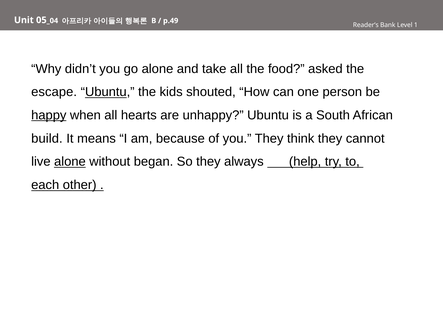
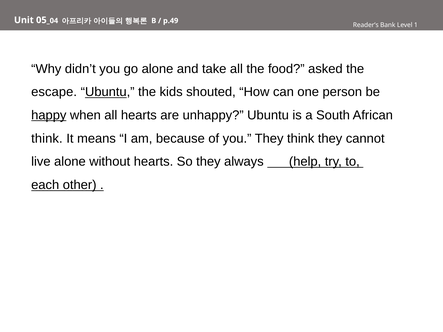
build: build -> think (47, 139)
alone underline: present -> none (70, 162)
without began: began -> hearts (154, 162)
